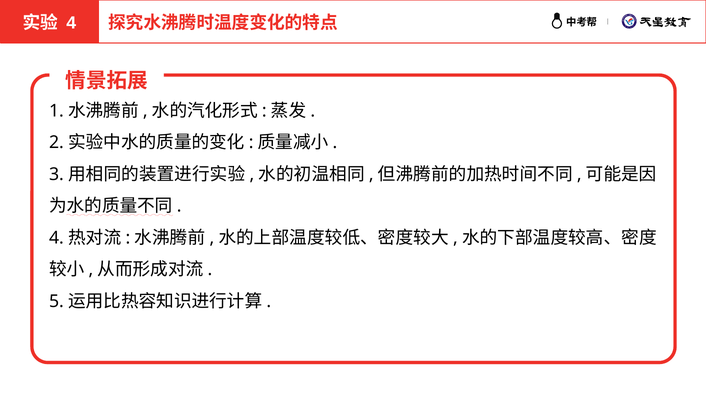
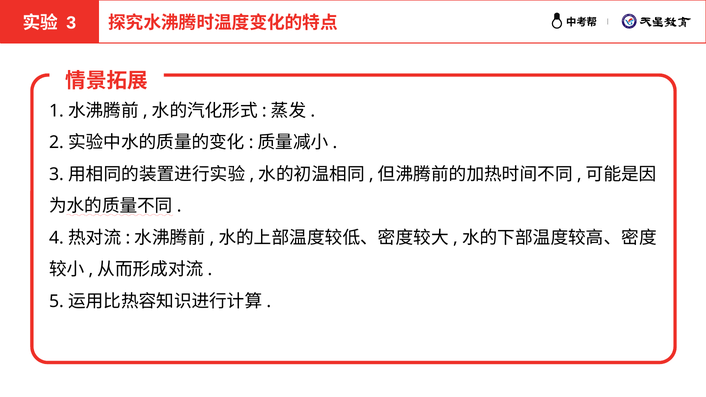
4: 4 -> 3 (71, 23)
